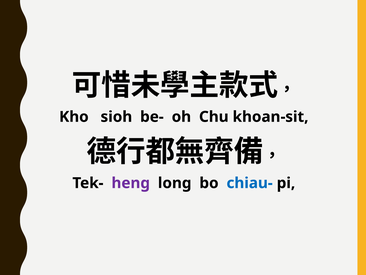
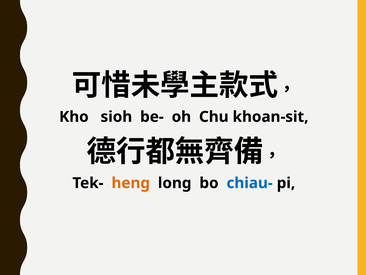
heng colour: purple -> orange (131, 183)
